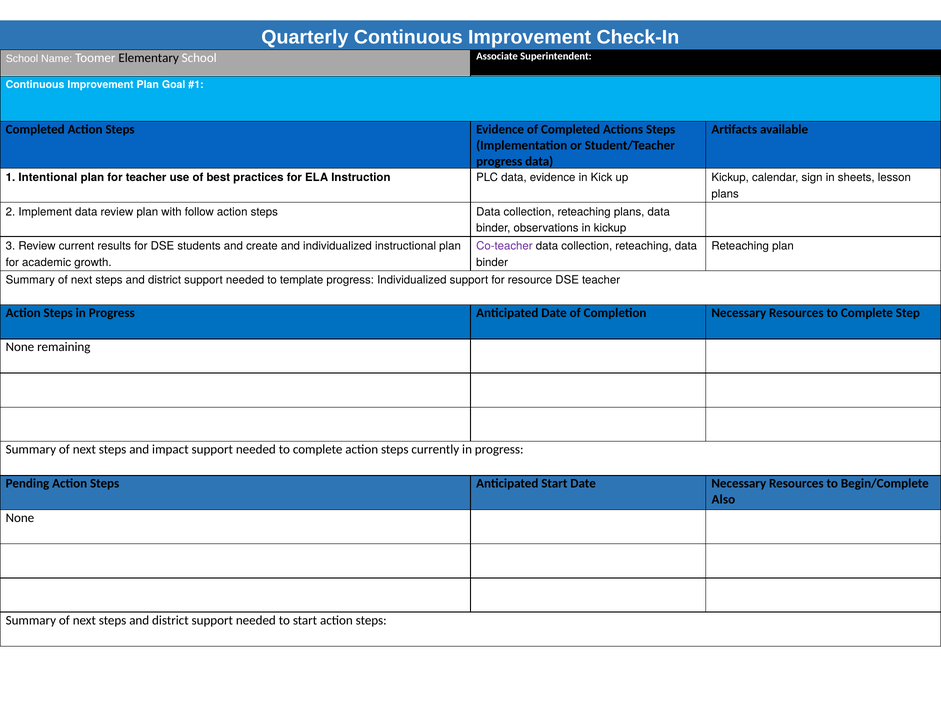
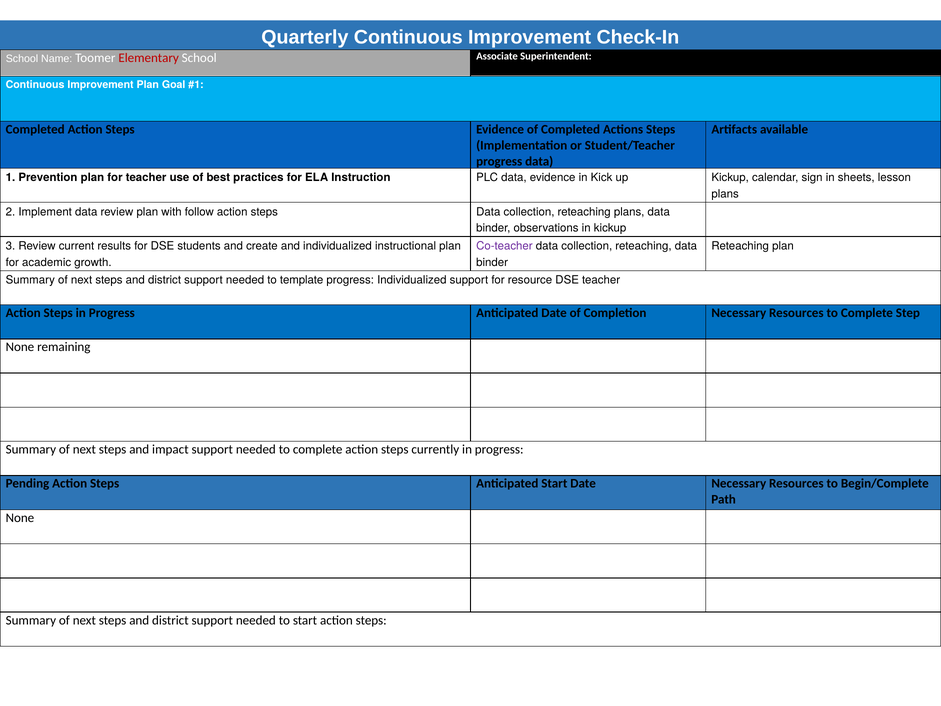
Elementary colour: black -> red (149, 58)
Intentional: Intentional -> Prevention (48, 177)
Also: Also -> Path (724, 499)
